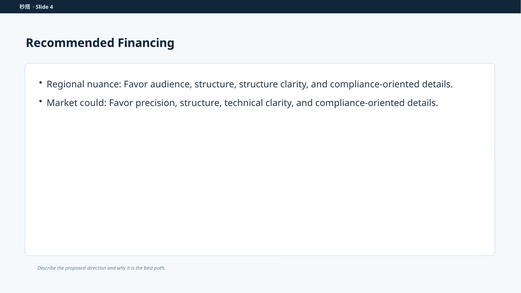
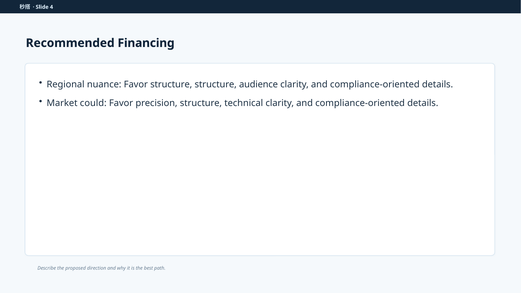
Favor audience: audience -> structure (171, 84)
structure structure: structure -> audience (259, 84)
